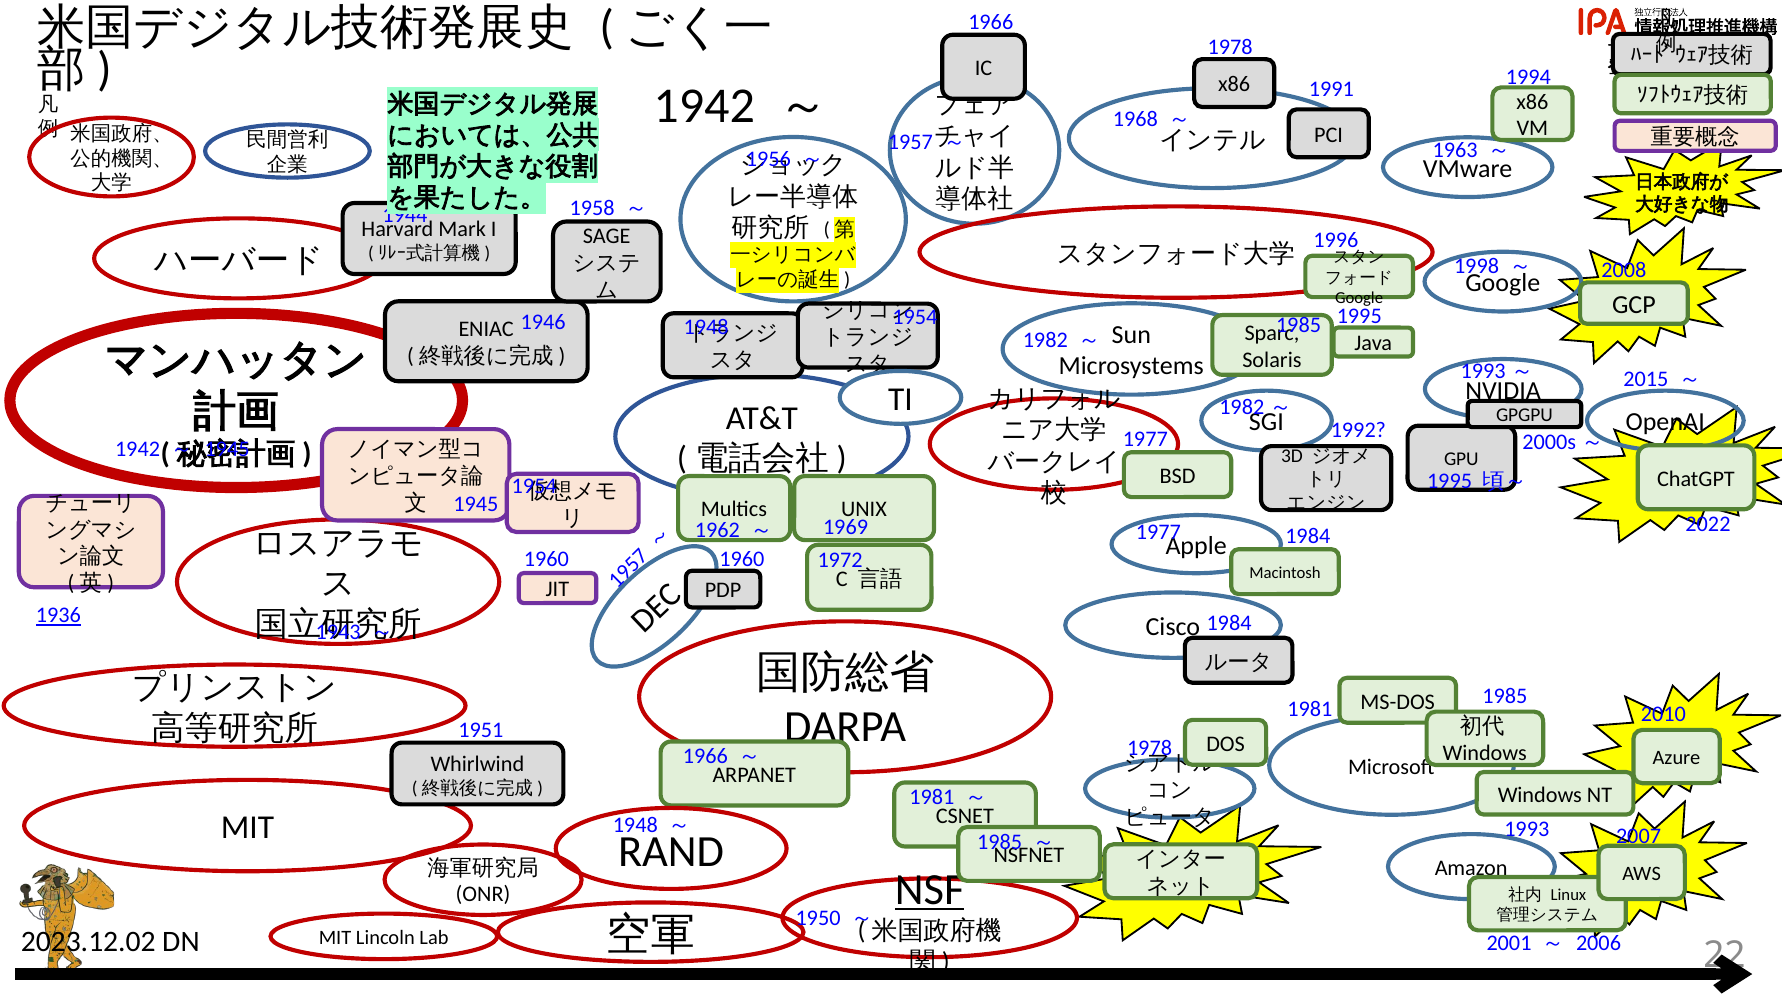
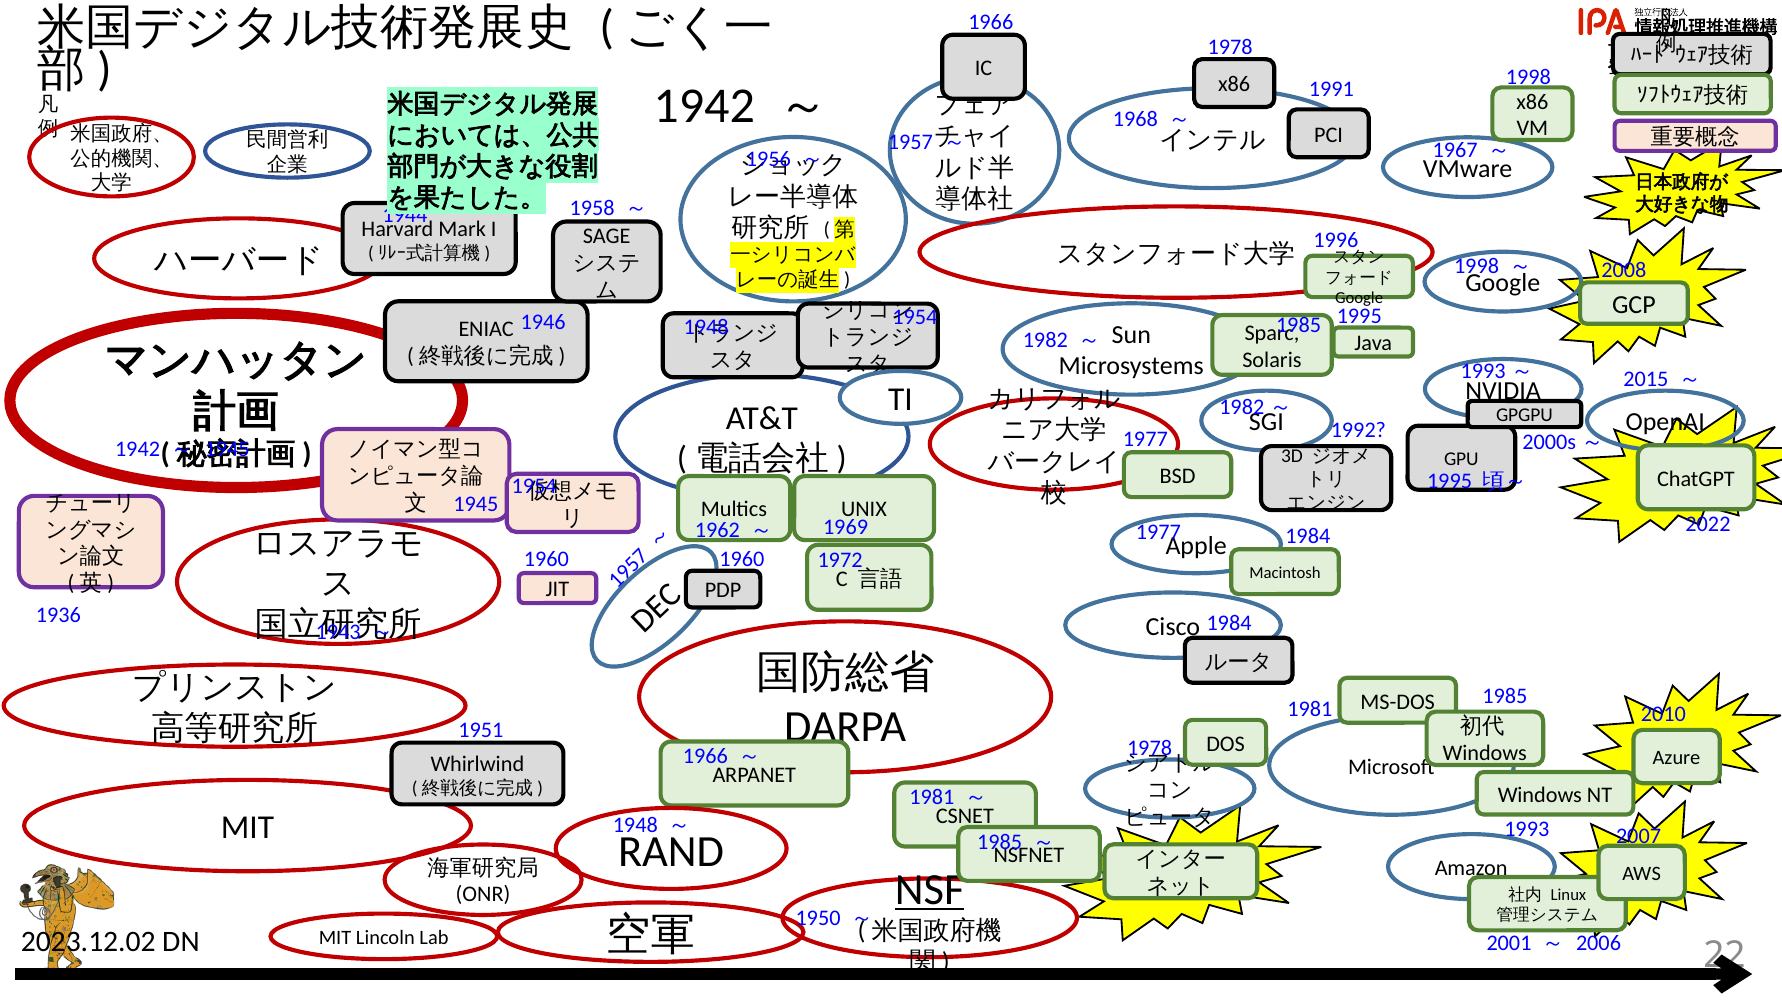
1994: 1994 -> 1998 (1528, 77)
1963: 1963 -> 1967 (1455, 150)
1936 underline: present -> none (58, 616)
